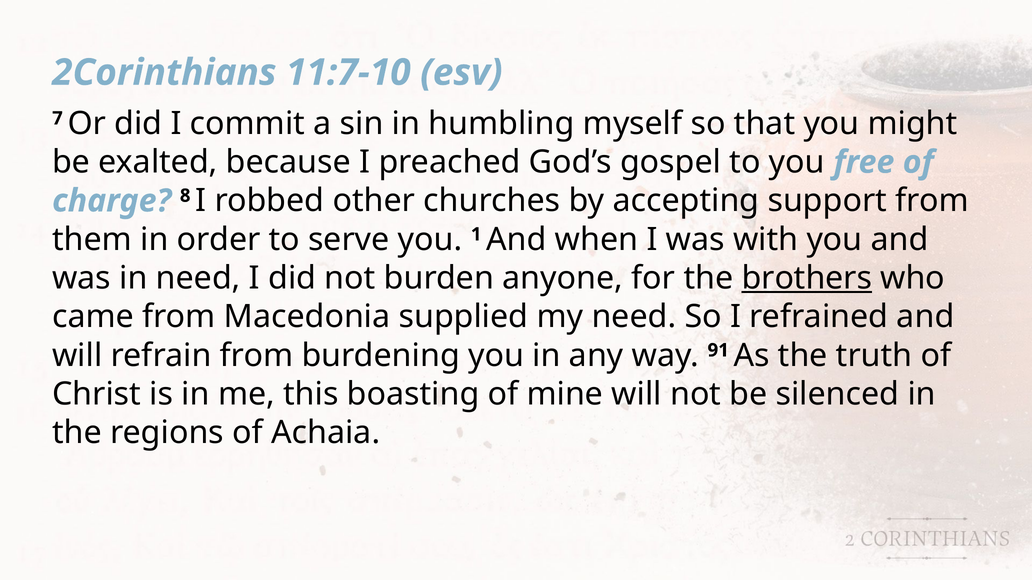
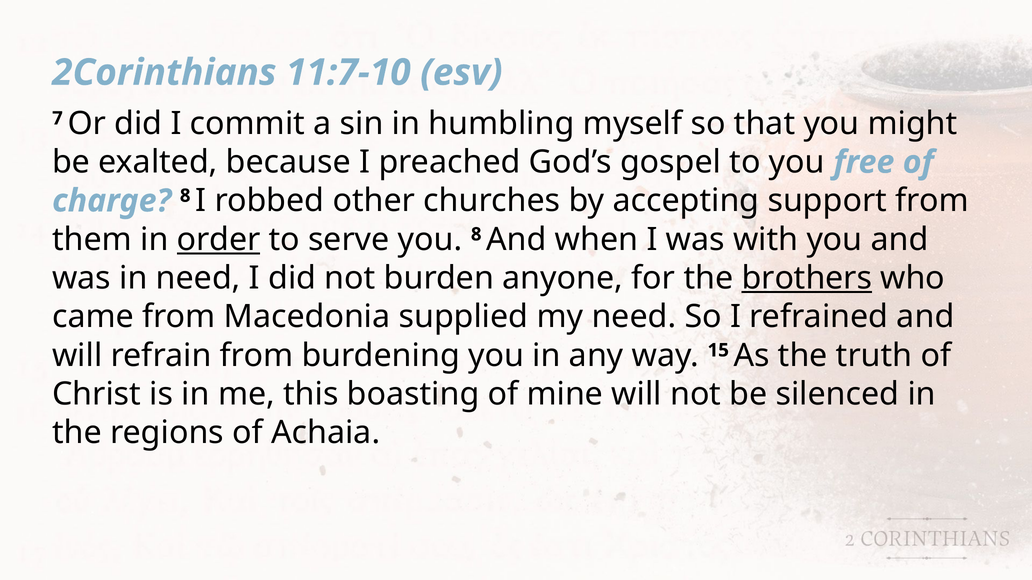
order underline: none -> present (219, 240)
you 1: 1 -> 8 (476, 235)
91: 91 -> 15 (718, 351)
